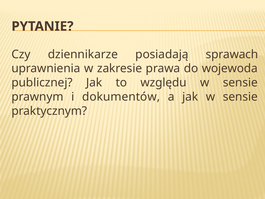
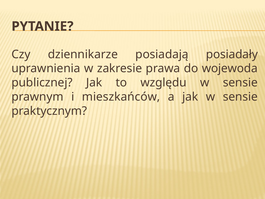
sprawach: sprawach -> posiadały (232, 54)
dokumentów: dokumentów -> mieszkańców (121, 97)
